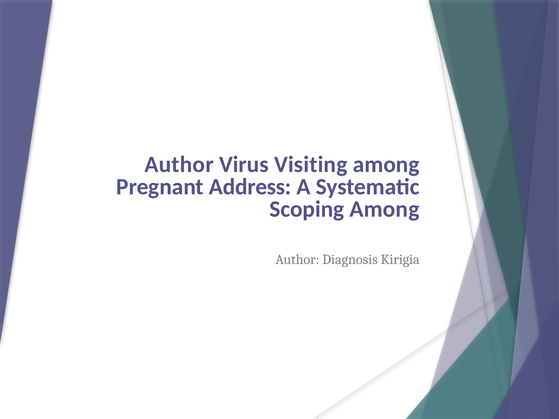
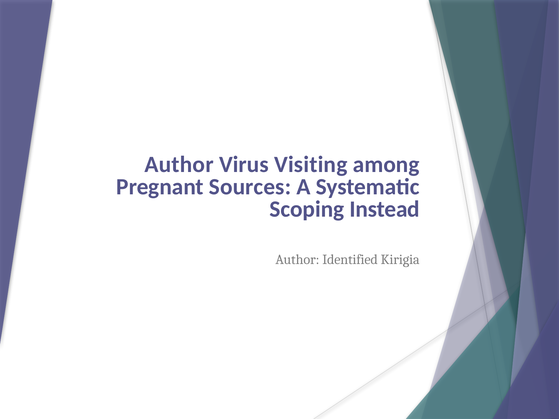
Address: Address -> Sources (250, 187)
Scoping Among: Among -> Instead (385, 209)
Diagnosis: Diagnosis -> Identified (350, 260)
